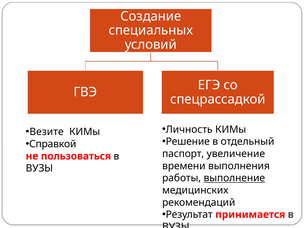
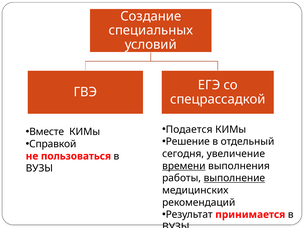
Личность: Личность -> Подается (189, 129)
Везите: Везите -> Вместе (47, 132)
паспорт: паспорт -> сегодня (183, 154)
времени underline: none -> present (184, 166)
